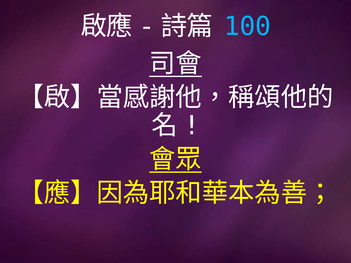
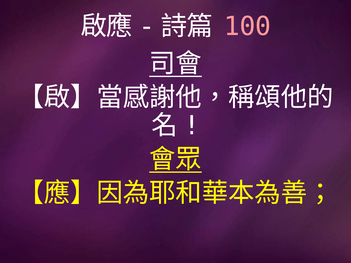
100 colour: light blue -> pink (247, 26)
